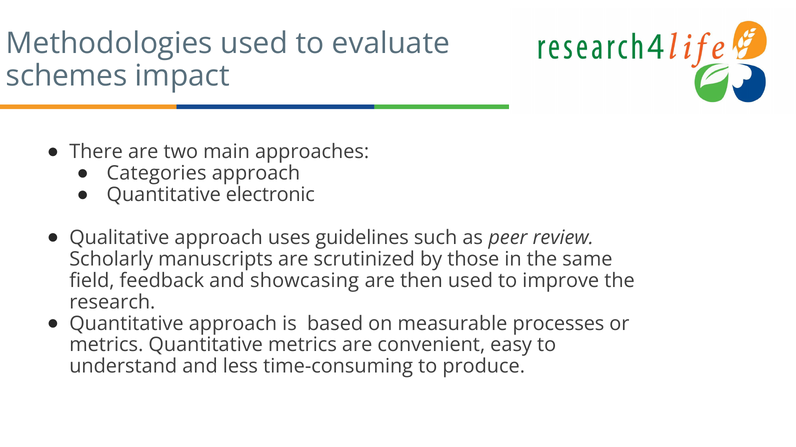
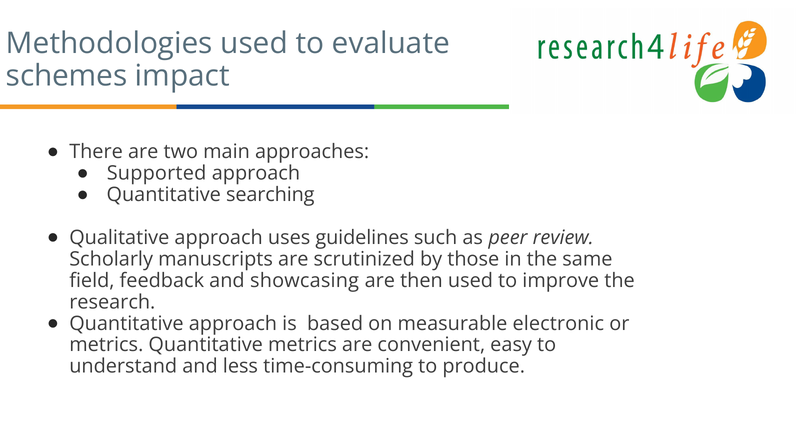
Categories: Categories -> Supported (157, 174)
electronic: electronic -> searching (270, 195)
processes: processes -> electronic (558, 324)
